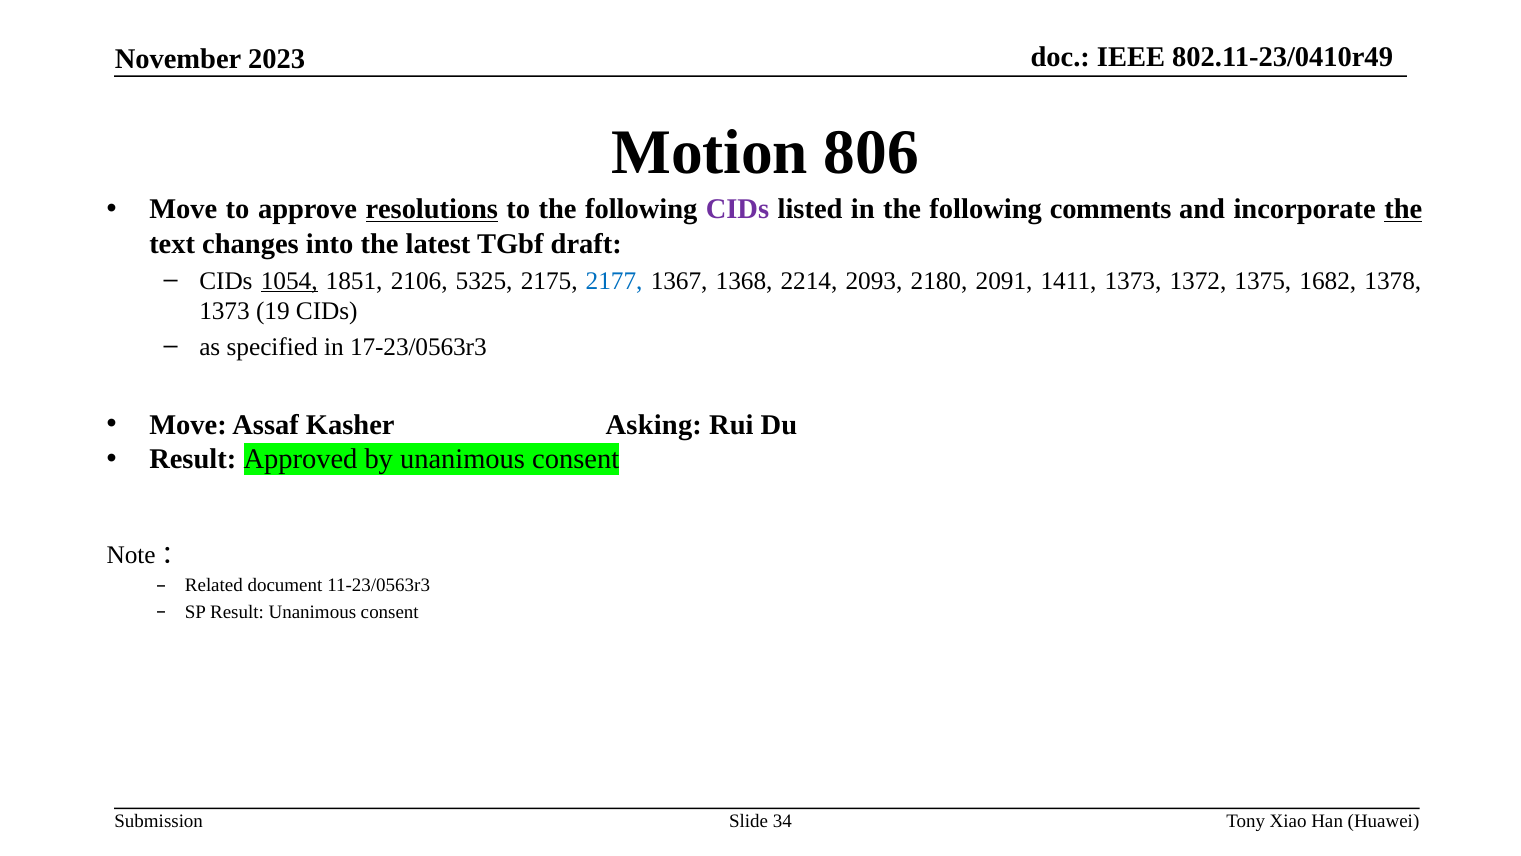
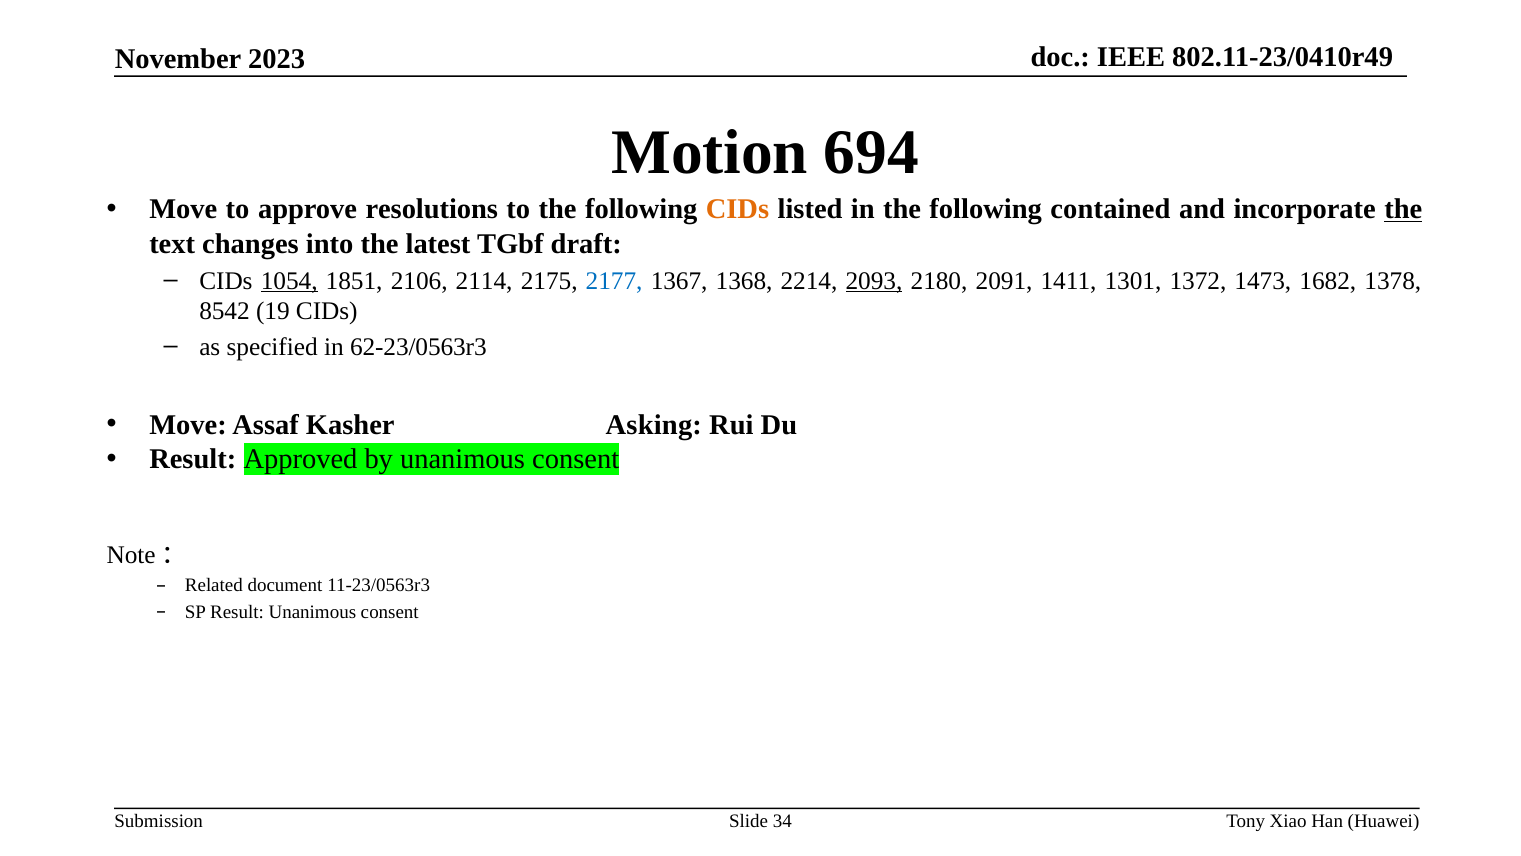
806: 806 -> 694 (871, 153)
resolutions underline: present -> none (432, 209)
CIDs colour: purple -> orange (737, 209)
comments: comments -> contained (1110, 209)
5325: 5325 -> 2114 (484, 281)
2093 underline: none -> present (874, 281)
1411 1373: 1373 -> 1301 (1133, 281)
1375: 1375 -> 1473 (1263, 281)
1373: 1373 -> 8542 (225, 311)
17-23/0563r3: 17-23/0563r3 -> 62-23/0563r3 (418, 347)
